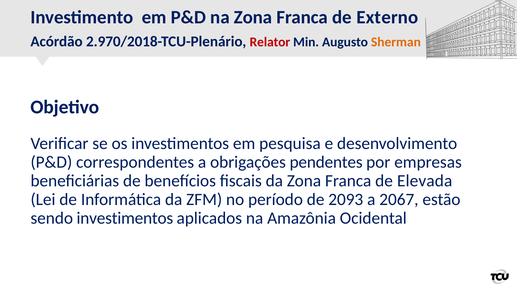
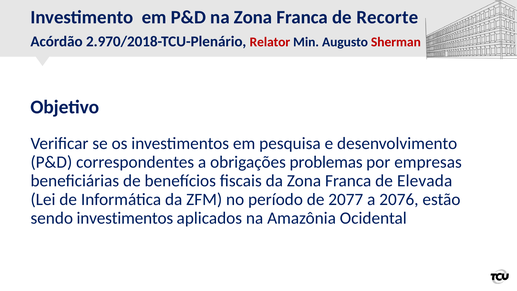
Externo: Externo -> Recorte (387, 17)
Sherman colour: orange -> red (396, 42)
pendentes: pendentes -> problemas (326, 162)
2093: 2093 -> 2077 (346, 199)
2067: 2067 -> 2076 (399, 199)
